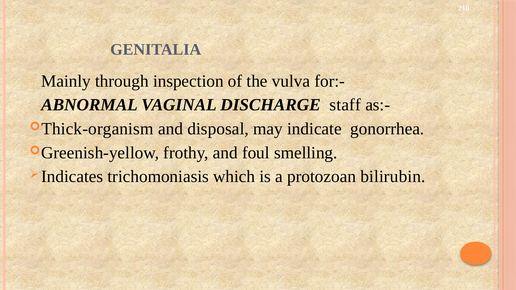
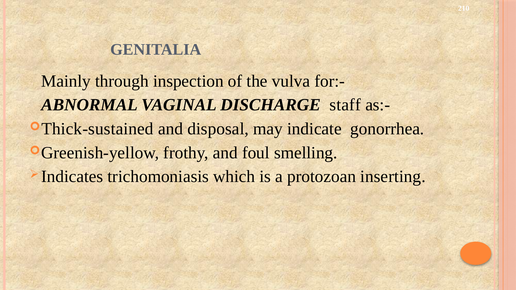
Thick-organism: Thick-organism -> Thick-sustained (97, 129)
bilirubin: bilirubin -> inserting (393, 177)
